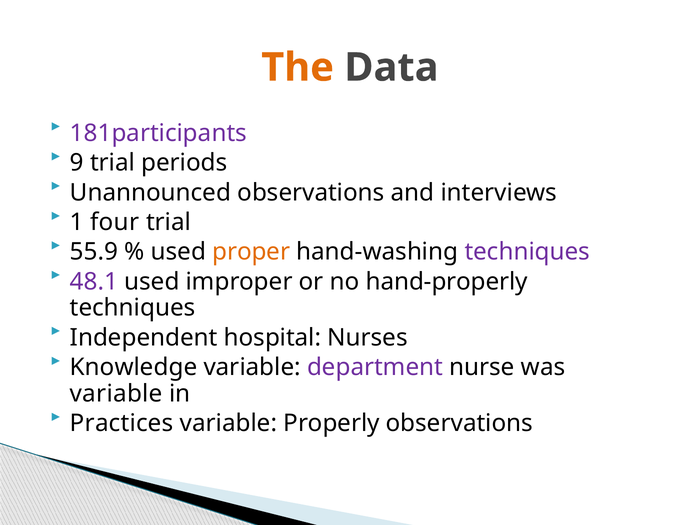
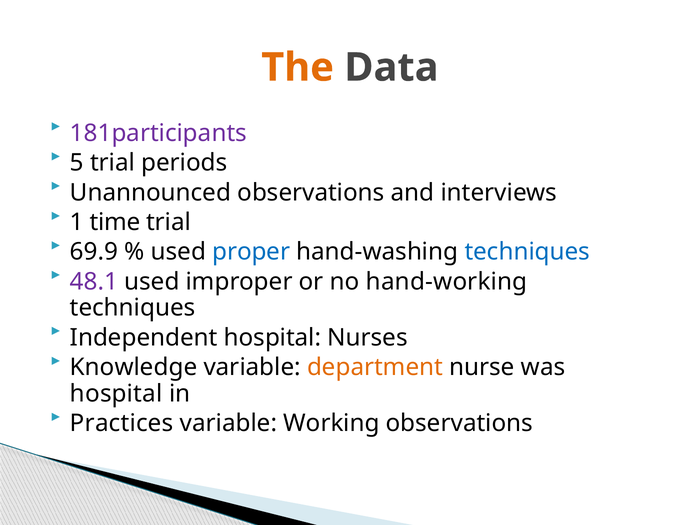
9: 9 -> 5 (77, 163)
four: four -> time (115, 222)
55.9: 55.9 -> 69.9 (94, 252)
proper colour: orange -> blue (251, 252)
techniques colour: purple -> blue (527, 252)
hand-properly: hand-properly -> hand-working (447, 282)
department colour: purple -> orange (375, 367)
variable: variable -> hospital (116, 394)
Properly: Properly -> Working (331, 423)
